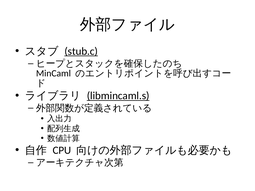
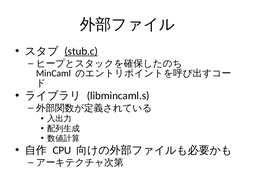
libmincaml.s underline: present -> none (118, 96)
